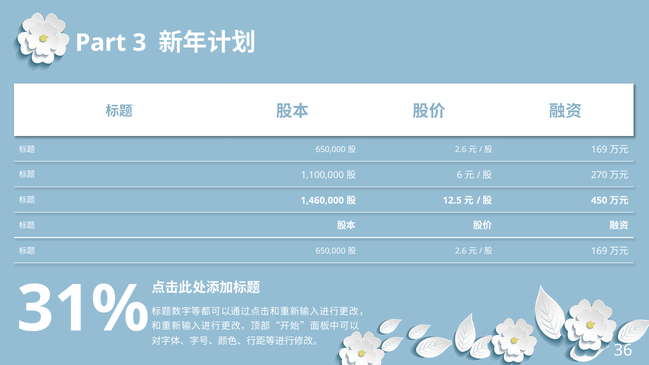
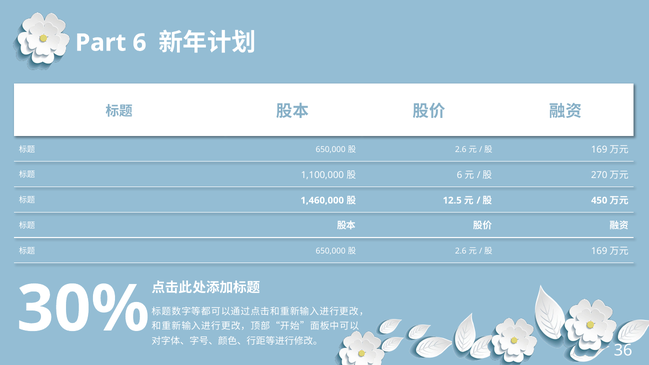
Part 3: 3 -> 6 (140, 43)
31%: 31% -> 30% (83, 309)
